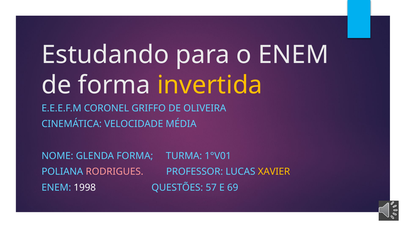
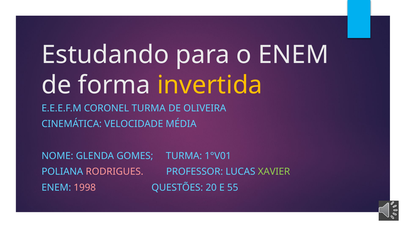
CORONEL GRIFFO: GRIFFO -> TURMA (149, 108)
GLENDA FORMA: FORMA -> GOMES (135, 156)
XAVIER colour: yellow -> light green (274, 172)
1998 colour: white -> pink (85, 188)
57: 57 -> 20 (211, 188)
69: 69 -> 55 (233, 188)
